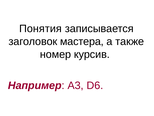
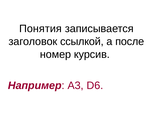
мастера: мастера -> ссылкой (82, 41)
также: также -> после (130, 41)
